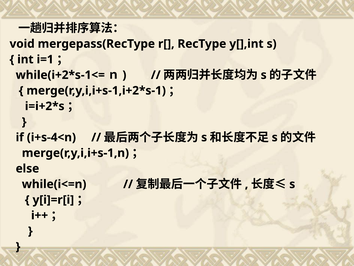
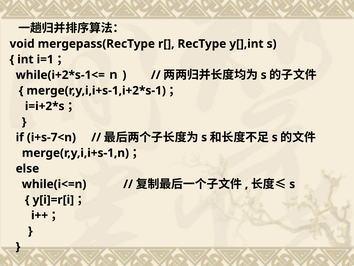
i+s-4<n: i+s-4<n -> i+s-7<n (51, 137)
